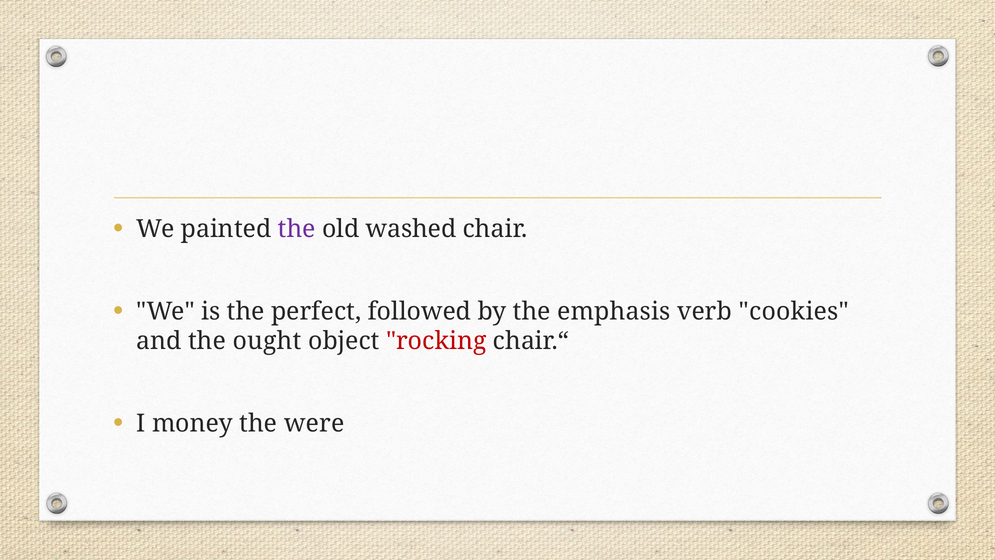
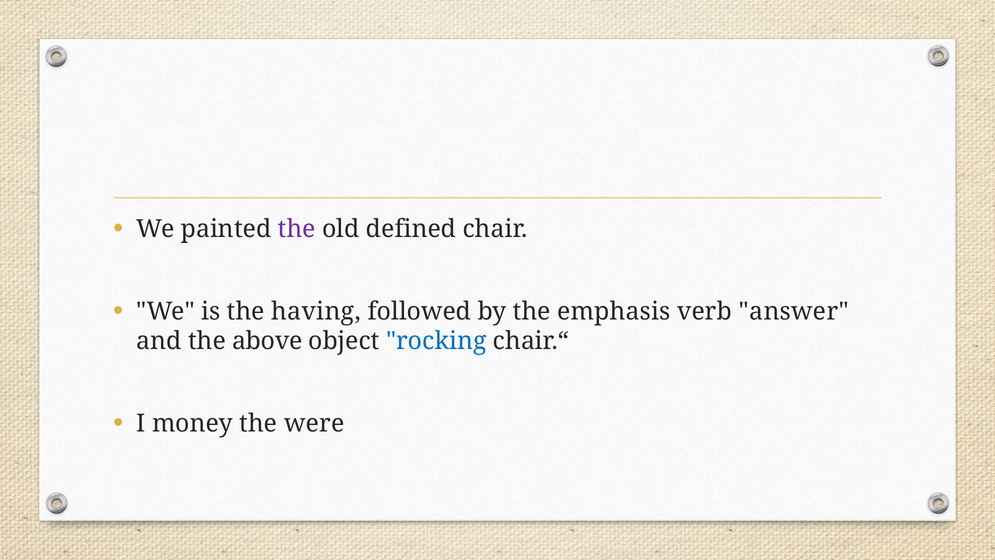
washed: washed -> defined (411, 229)
perfect: perfect -> having (316, 311)
cookies: cookies -> answer (794, 311)
ought: ought -> above (267, 341)
rocking colour: red -> blue (436, 341)
